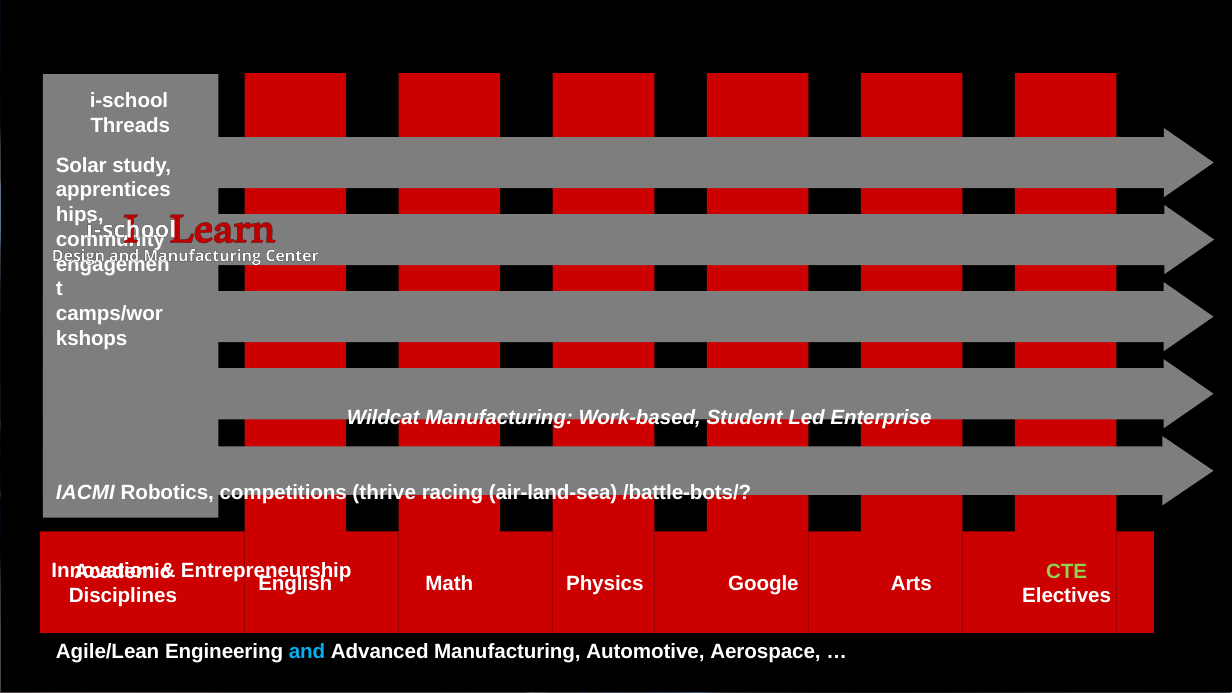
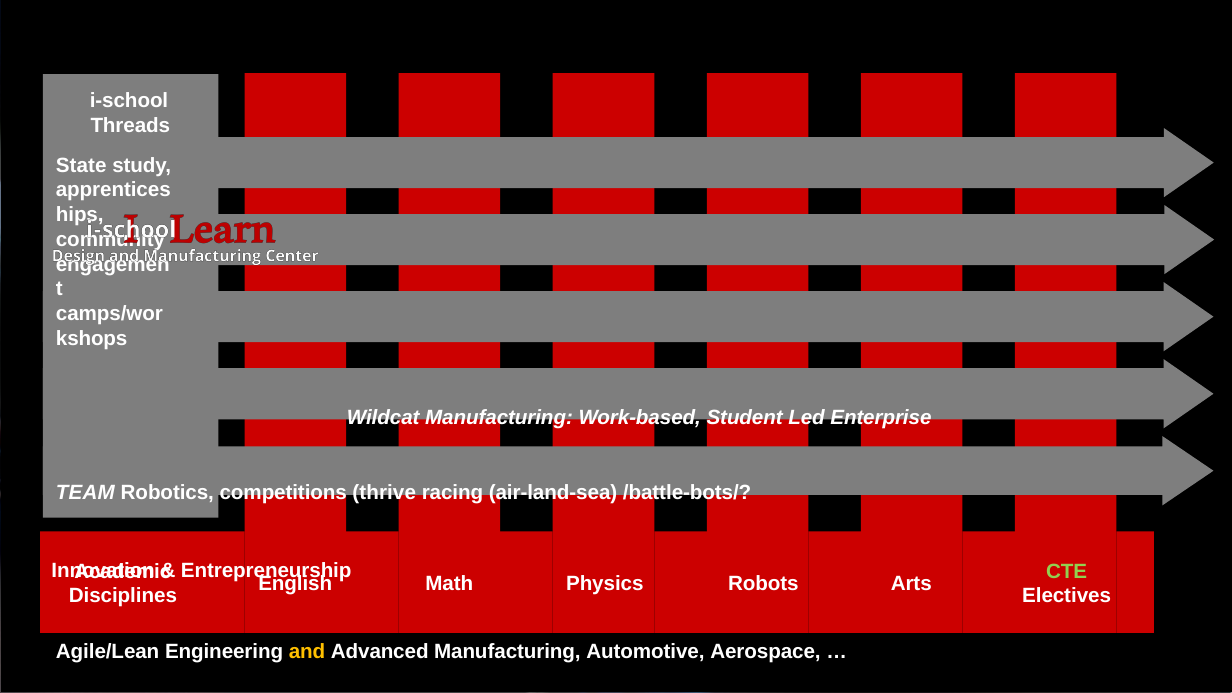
Solar: Solar -> State (81, 165)
IACMI: IACMI -> TEAM (85, 492)
Google: Google -> Robots (763, 584)
and colour: light blue -> yellow (307, 651)
